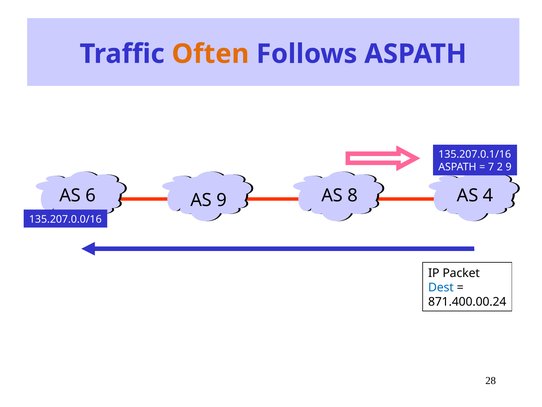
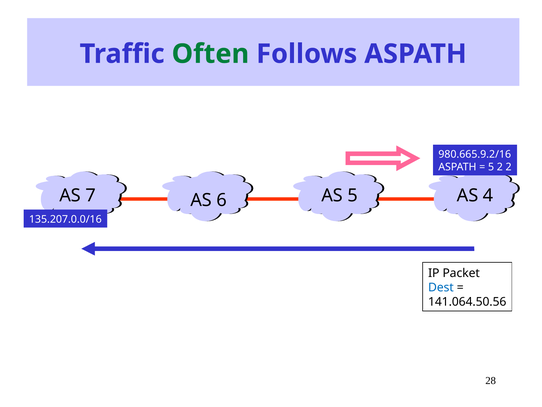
Often colour: orange -> green (210, 54)
135.207.0.1/16: 135.207.0.1/16 -> 980.665.9.2/16 (475, 154)
7: 7 -> 5 (491, 167)
2 9: 9 -> 2 (509, 167)
6: 6 -> 7 (91, 195)
AS 8: 8 -> 5 (353, 195)
AS 9: 9 -> 6 (222, 200)
871.400.00.24: 871.400.00.24 -> 141.064.50.56 (467, 302)
